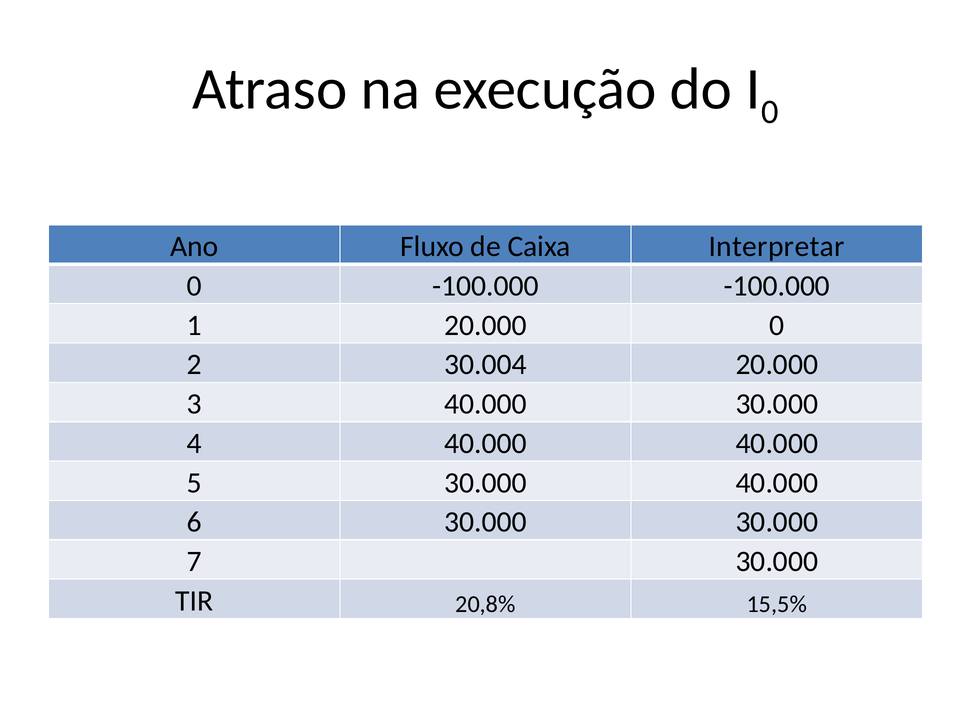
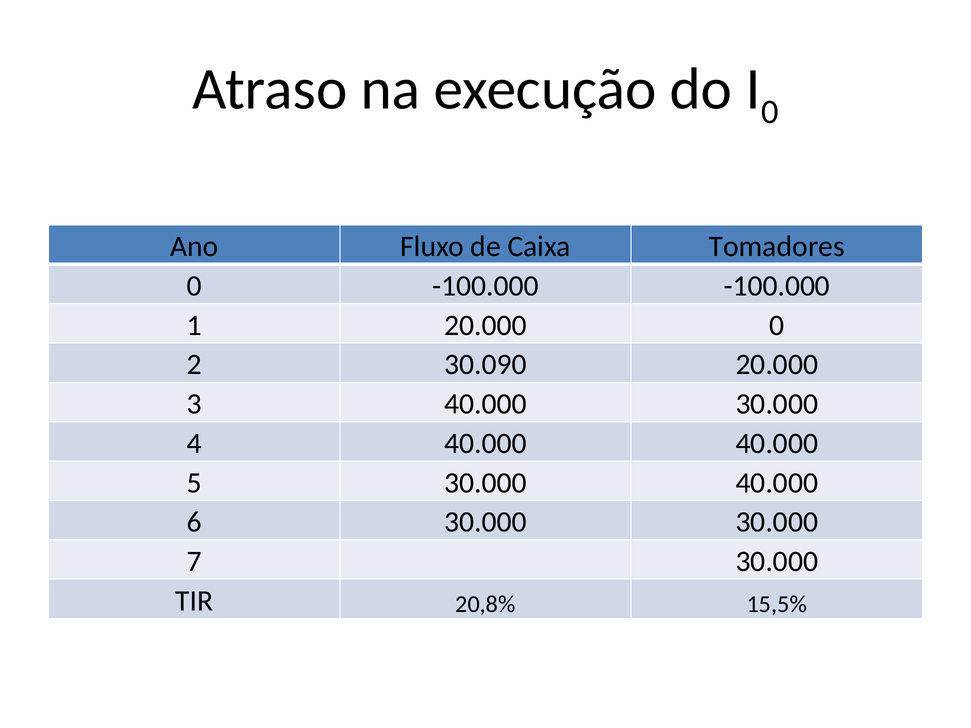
Interpretar: Interpretar -> Tomadores (777, 247)
30.004: 30.004 -> 30.090 (486, 365)
